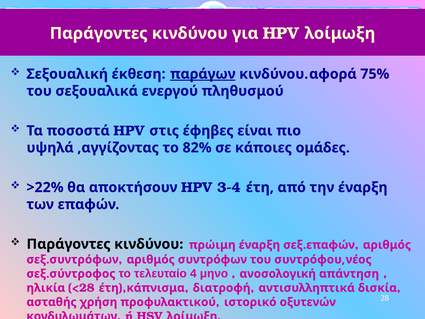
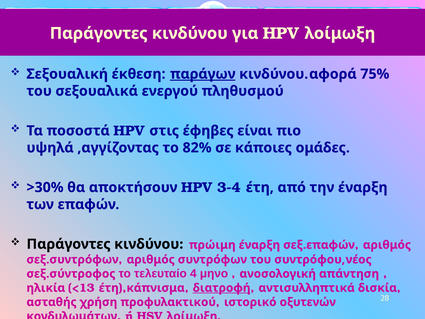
>22%: >22% -> >30% (45, 187)
<28: <28 -> <13 (81, 288)
διατροφή underline: none -> present (222, 288)
